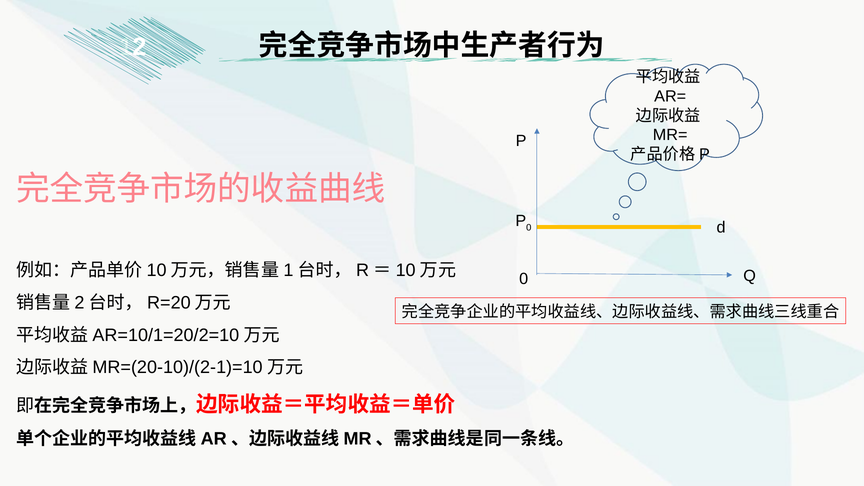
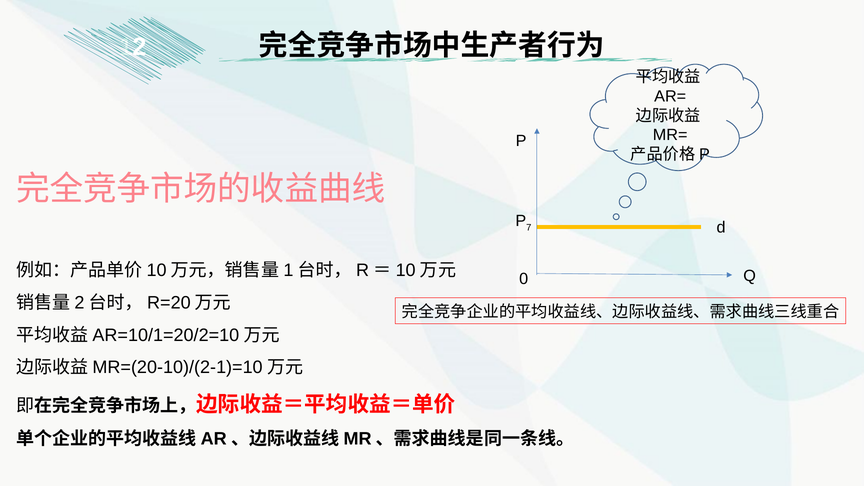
P 0: 0 -> 7 (529, 227)
